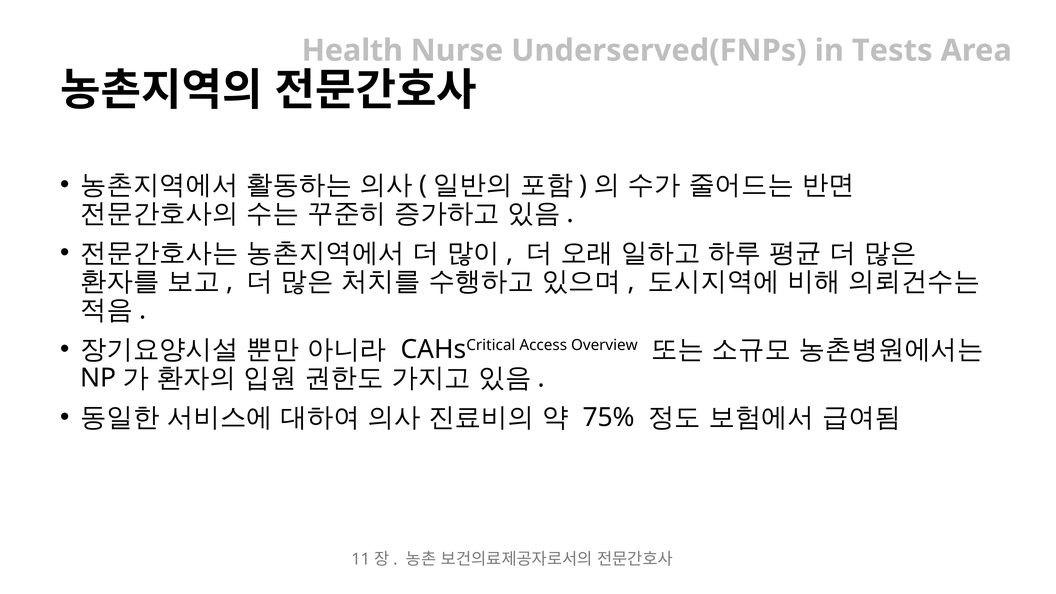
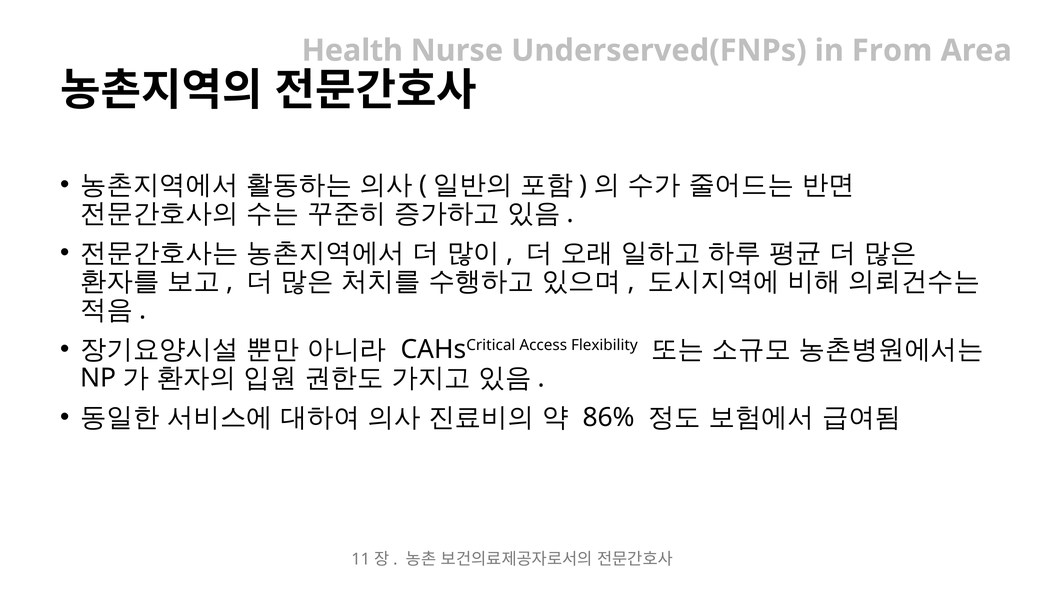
Tests: Tests -> From (892, 51)
Overview: Overview -> Flexibility (604, 345)
75%: 75% -> 86% (609, 418)
